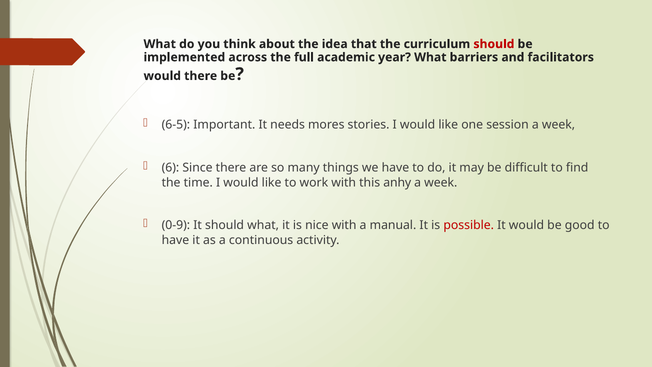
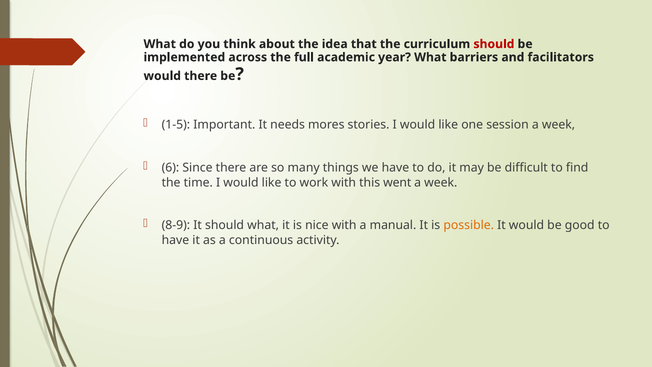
6-5: 6-5 -> 1-5 (176, 125)
anhy: anhy -> went (397, 182)
0-9: 0-9 -> 8-9 (176, 225)
possible colour: red -> orange (469, 225)
